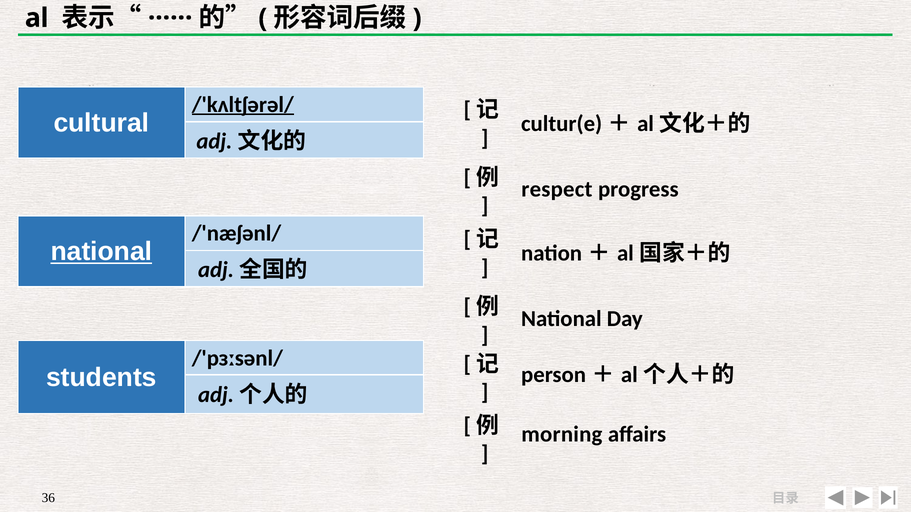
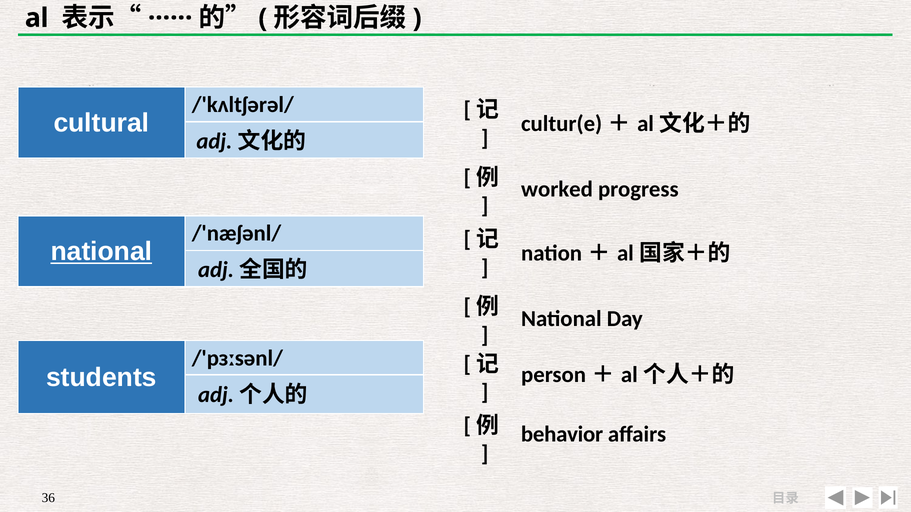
/'kʌltʃərəl/ underline: present -> none (243, 105)
respect: respect -> worked (557, 189)
morning: morning -> behavior (562, 435)
